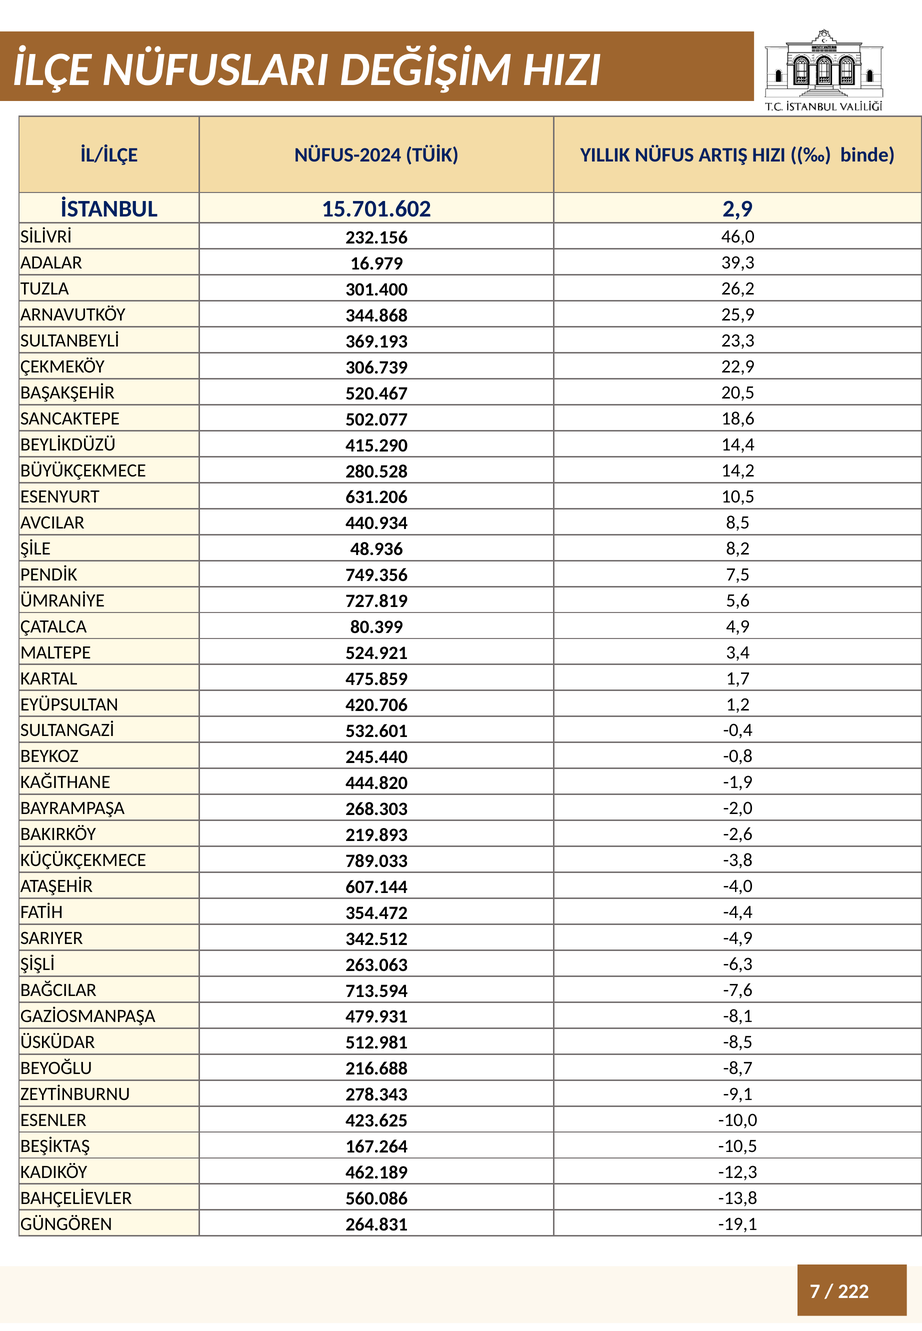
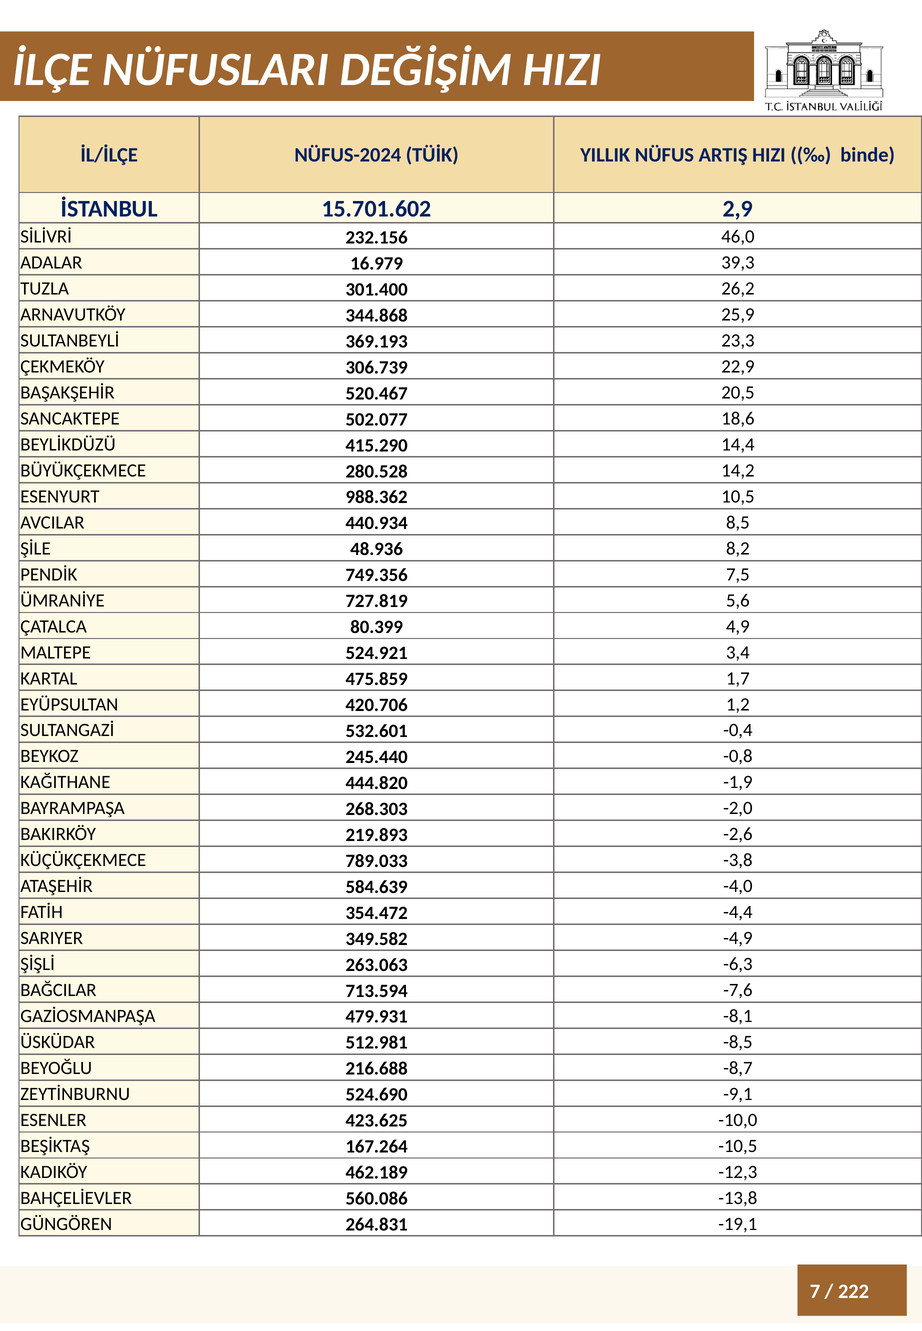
631.206: 631.206 -> 988.362 (377, 498)
607.144: 607.144 -> 584.639 (377, 887)
342.512: 342.512 -> 349.582 (377, 939)
278.343: 278.343 -> 524.690 (377, 1095)
